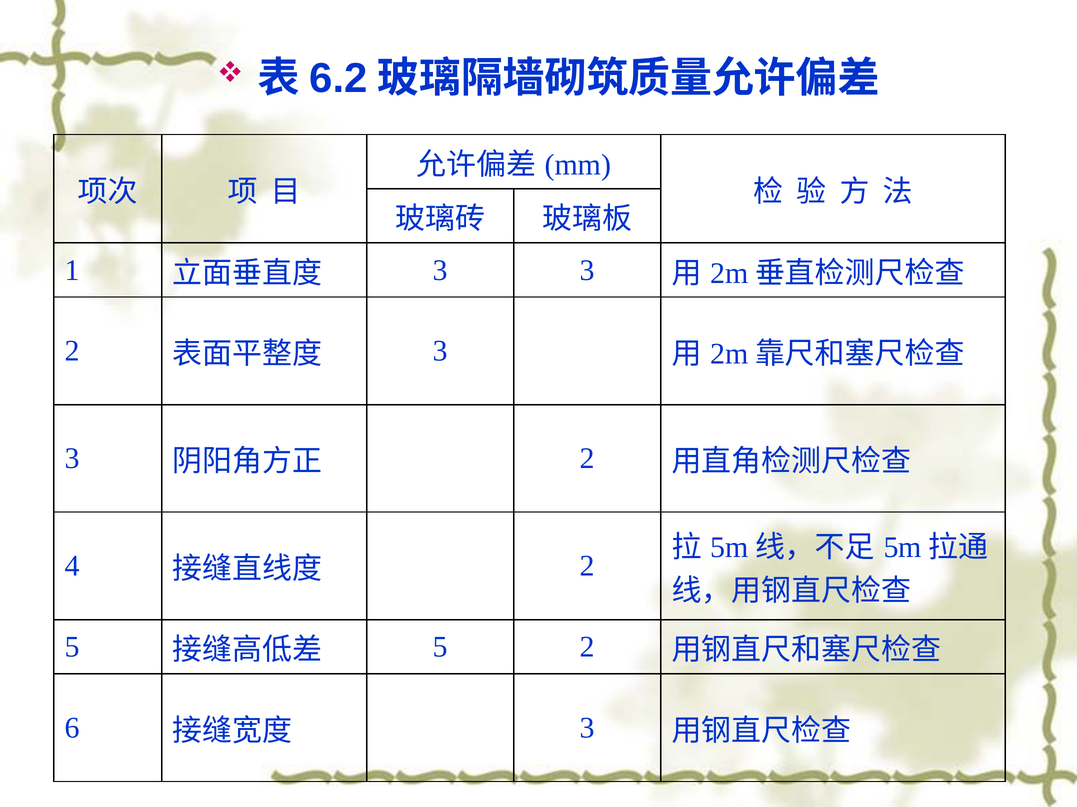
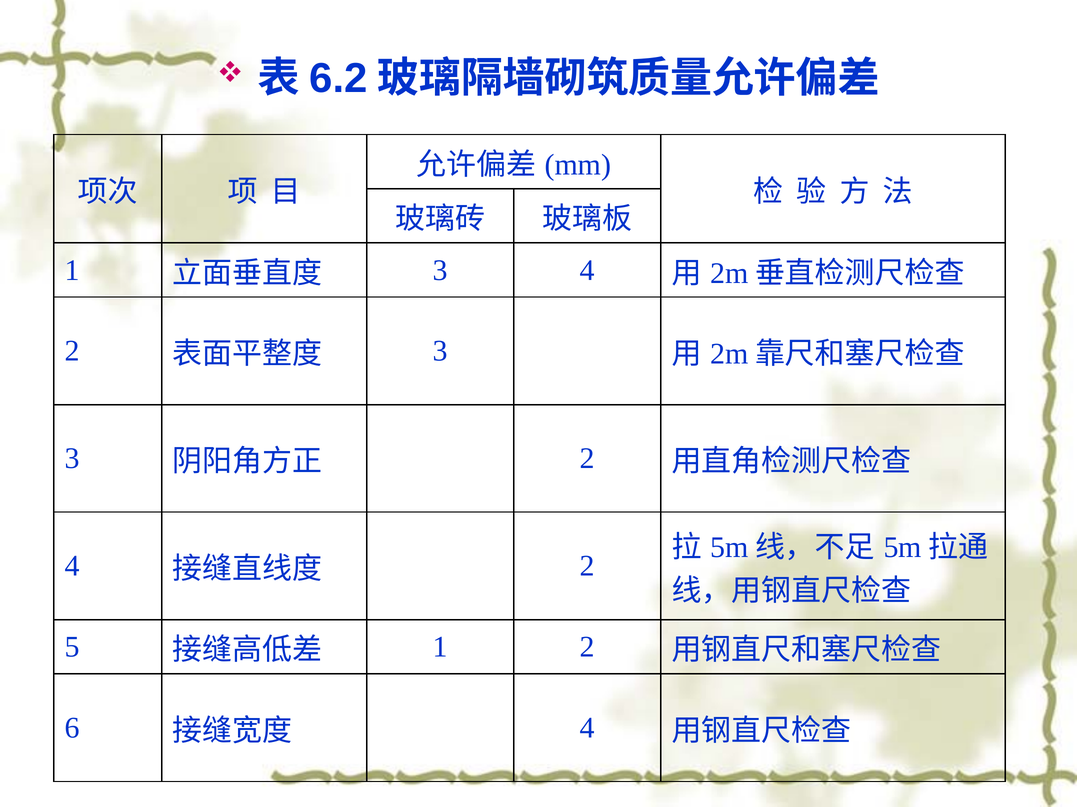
3 3: 3 -> 4 (587, 270)
5: 5 -> 1 (440, 648)
3: 3 -> 4 (587, 729)
